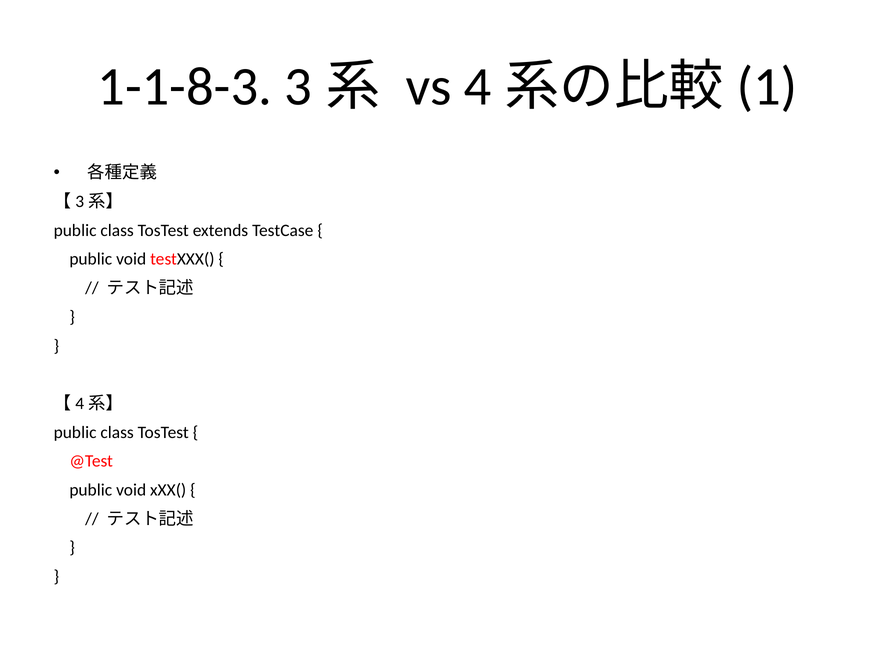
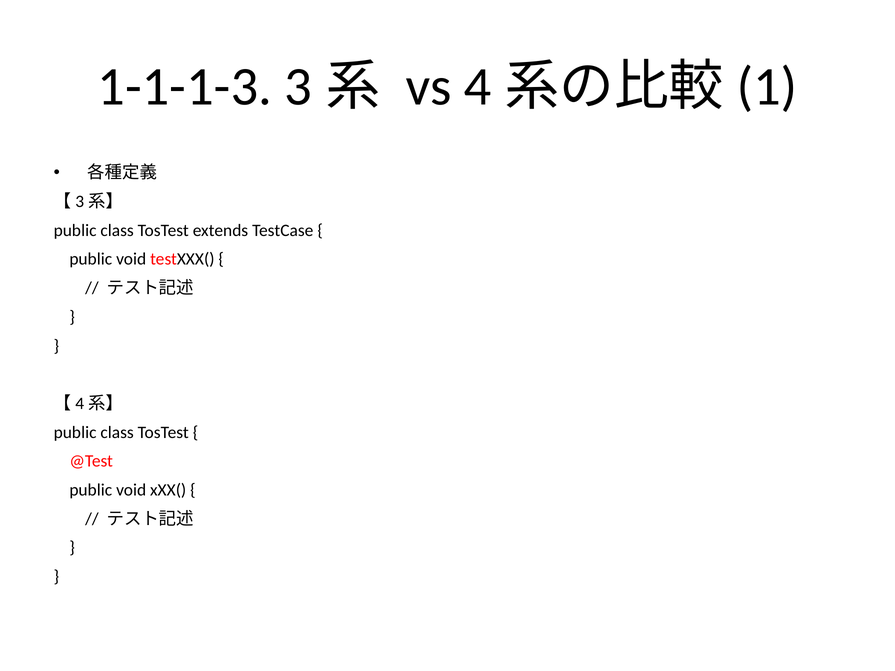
1-1-8-3: 1-1-8-3 -> 1-1-1-3 (185, 87)
